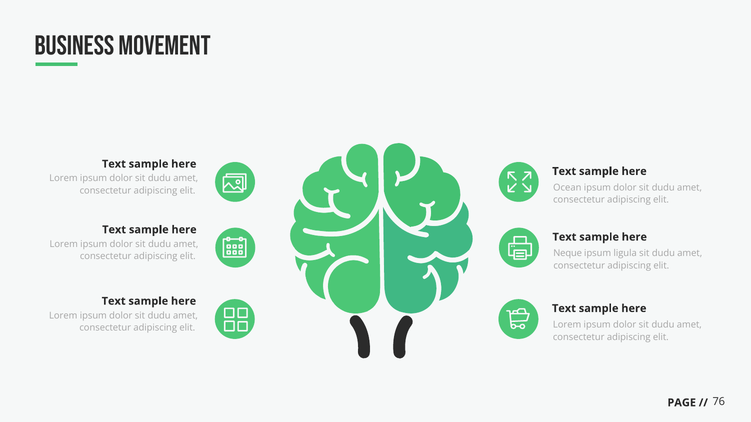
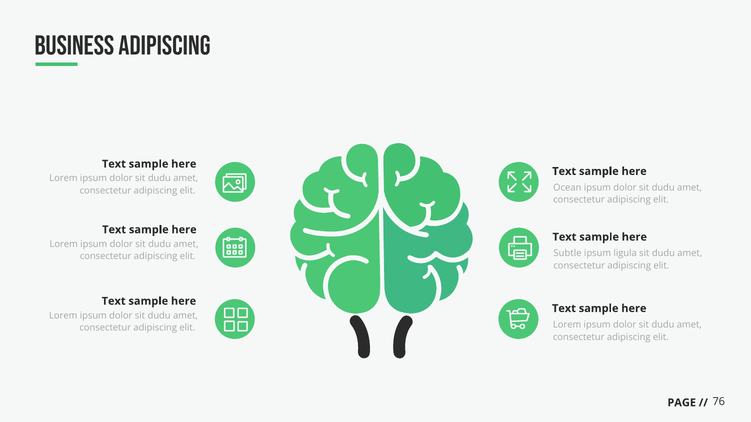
BUSINESS MOVEMENT: MOVEMENT -> ADIPISCING (165, 46)
Neque: Neque -> Subtle (568, 253)
